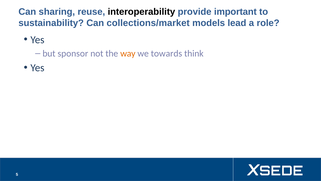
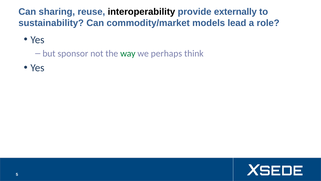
important: important -> externally (235, 12)
collections/market: collections/market -> commodity/market (148, 23)
way colour: orange -> green (128, 53)
towards: towards -> perhaps (166, 53)
